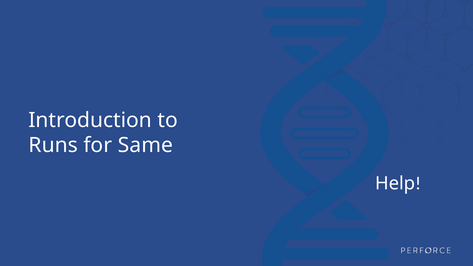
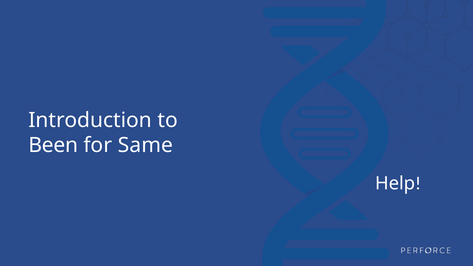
Runs: Runs -> Been (53, 145)
